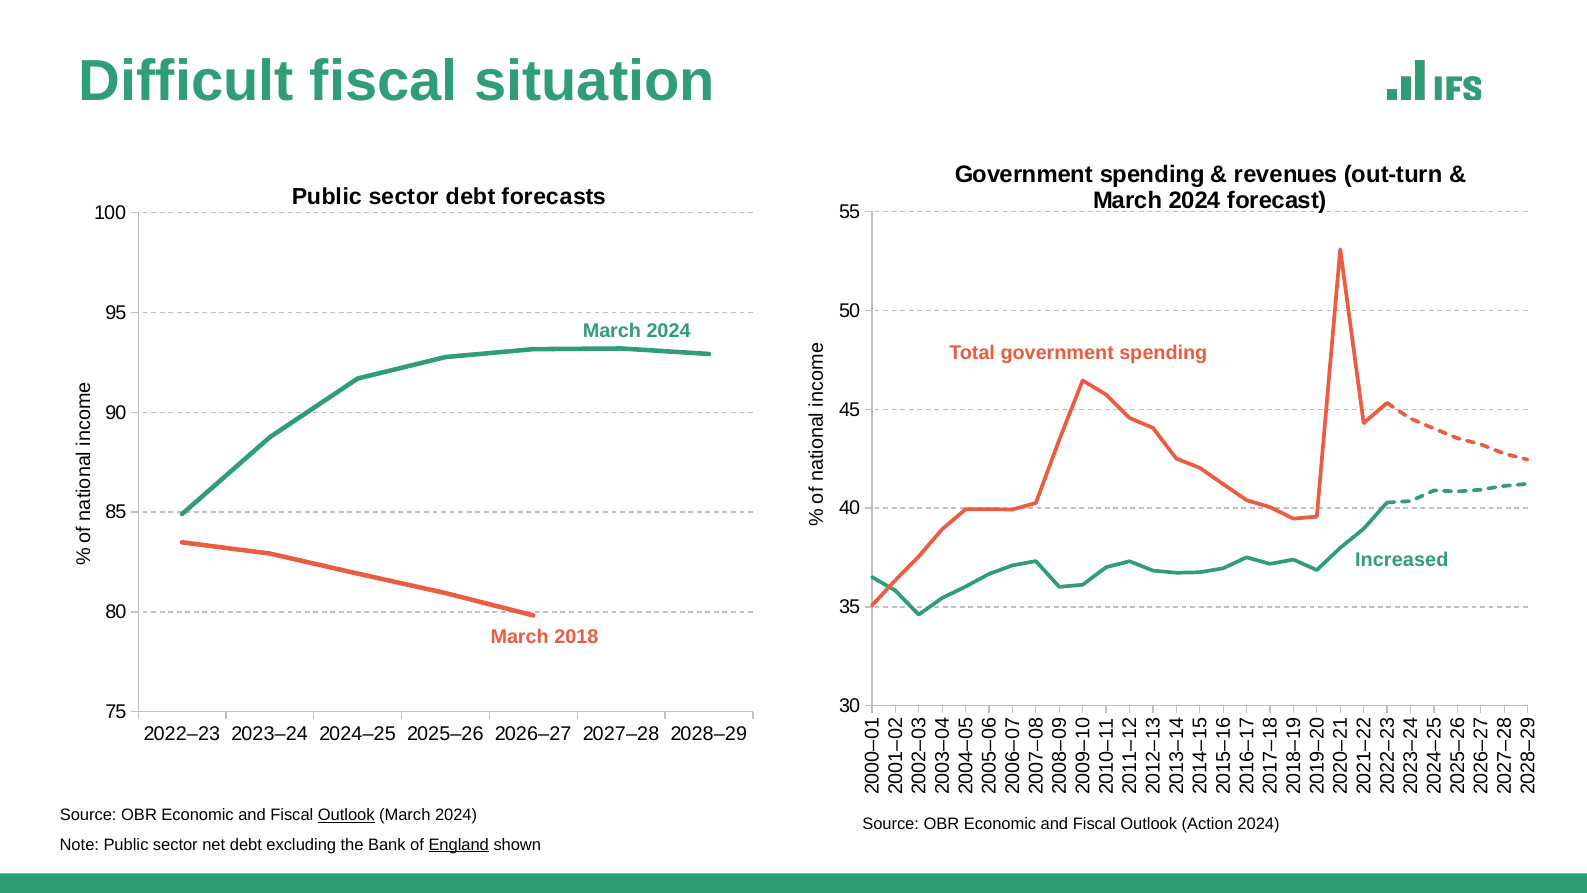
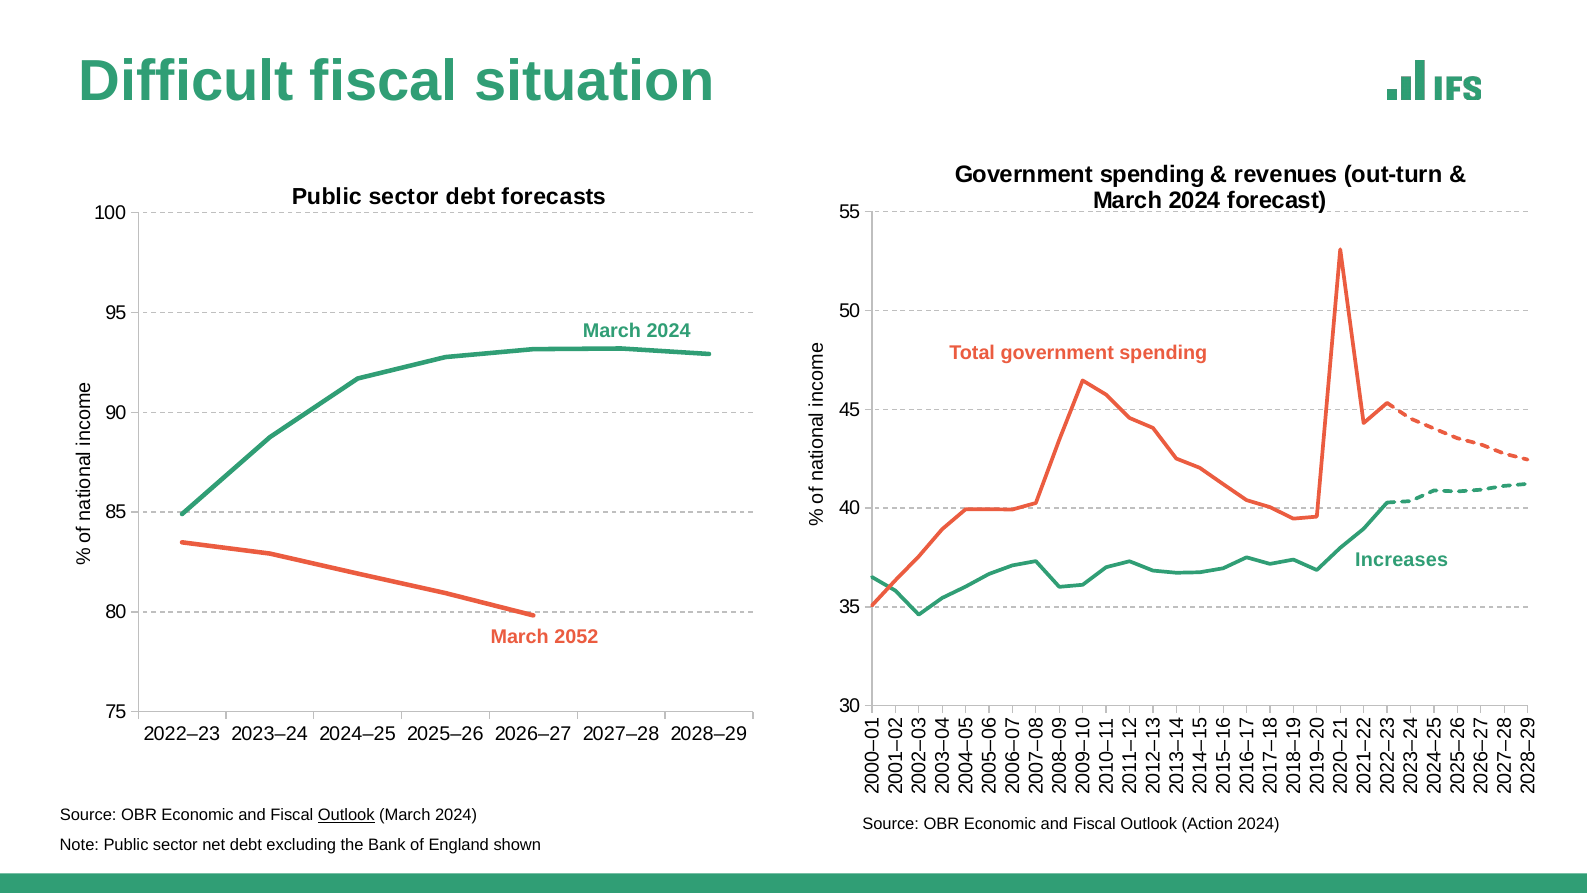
Increased: Increased -> Increases (1402, 560)
2018: 2018 -> 2052 (576, 636)
England underline: present -> none (459, 844)
